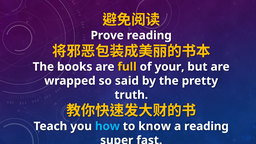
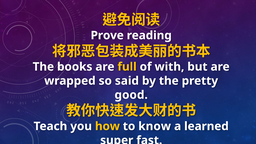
your: your -> with (169, 67)
truth: truth -> good (131, 95)
how colour: light blue -> yellow (107, 126)
a reading: reading -> learned (206, 126)
